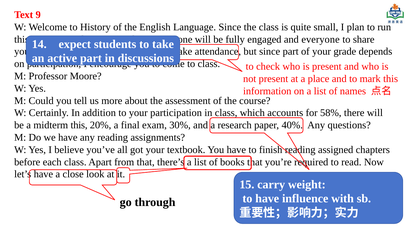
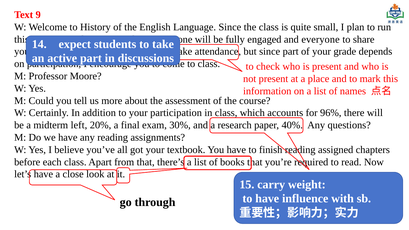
58%: 58% -> 96% (331, 113)
midterm this: this -> left (79, 125)
